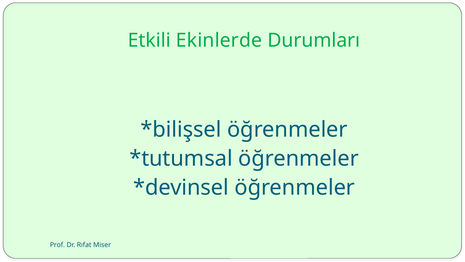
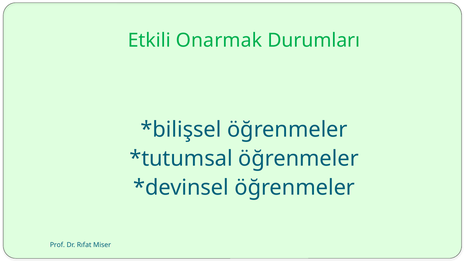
Ekinlerde: Ekinlerde -> Onarmak (219, 40)
